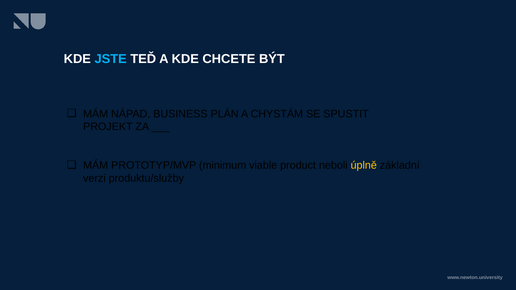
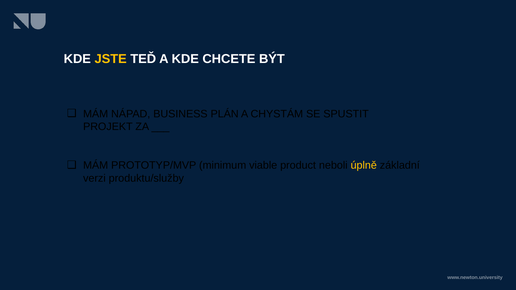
JSTE colour: light blue -> yellow (111, 59)
